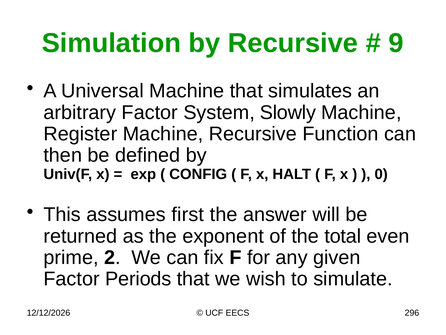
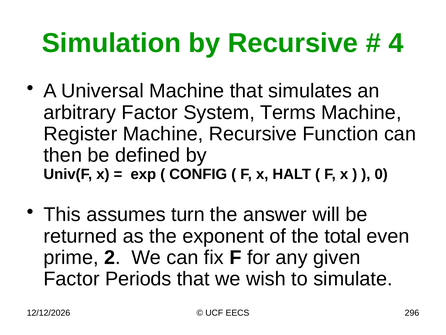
9: 9 -> 4 (396, 43)
Slowly: Slowly -> Terms (288, 112)
first: first -> turn (188, 214)
